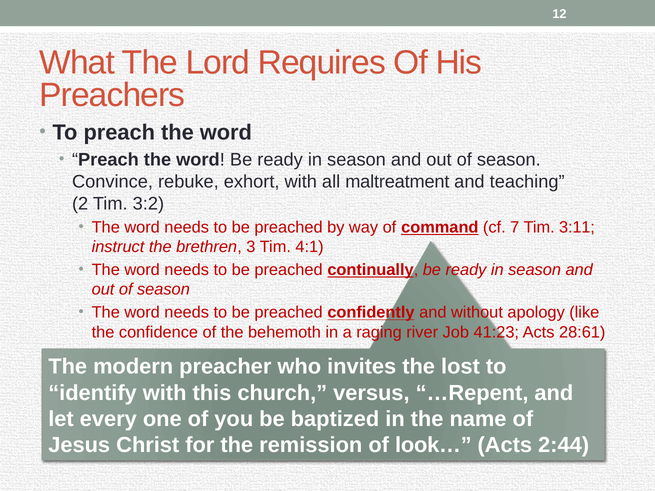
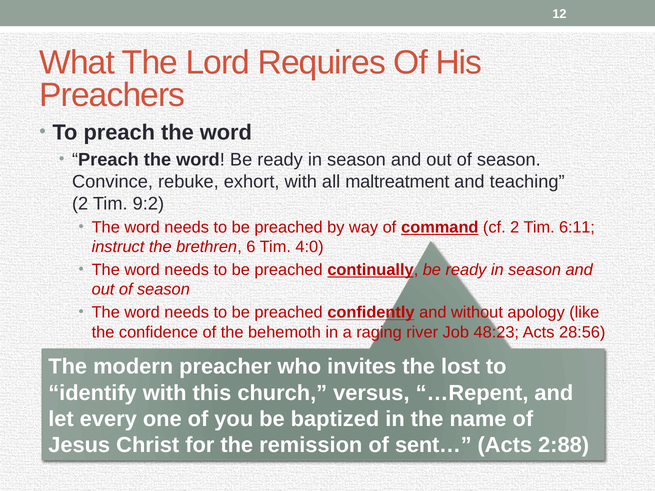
3:2: 3:2 -> 9:2 (148, 204)
cf 7: 7 -> 2 (515, 228)
3:11: 3:11 -> 6:11 (577, 228)
3: 3 -> 6 (251, 247)
4:1: 4:1 -> 4:0 (310, 247)
41:23: 41:23 -> 48:23 (496, 332)
28:61: 28:61 -> 28:56 (582, 332)
look…: look… -> sent… (433, 445)
2:44: 2:44 -> 2:88 (564, 445)
